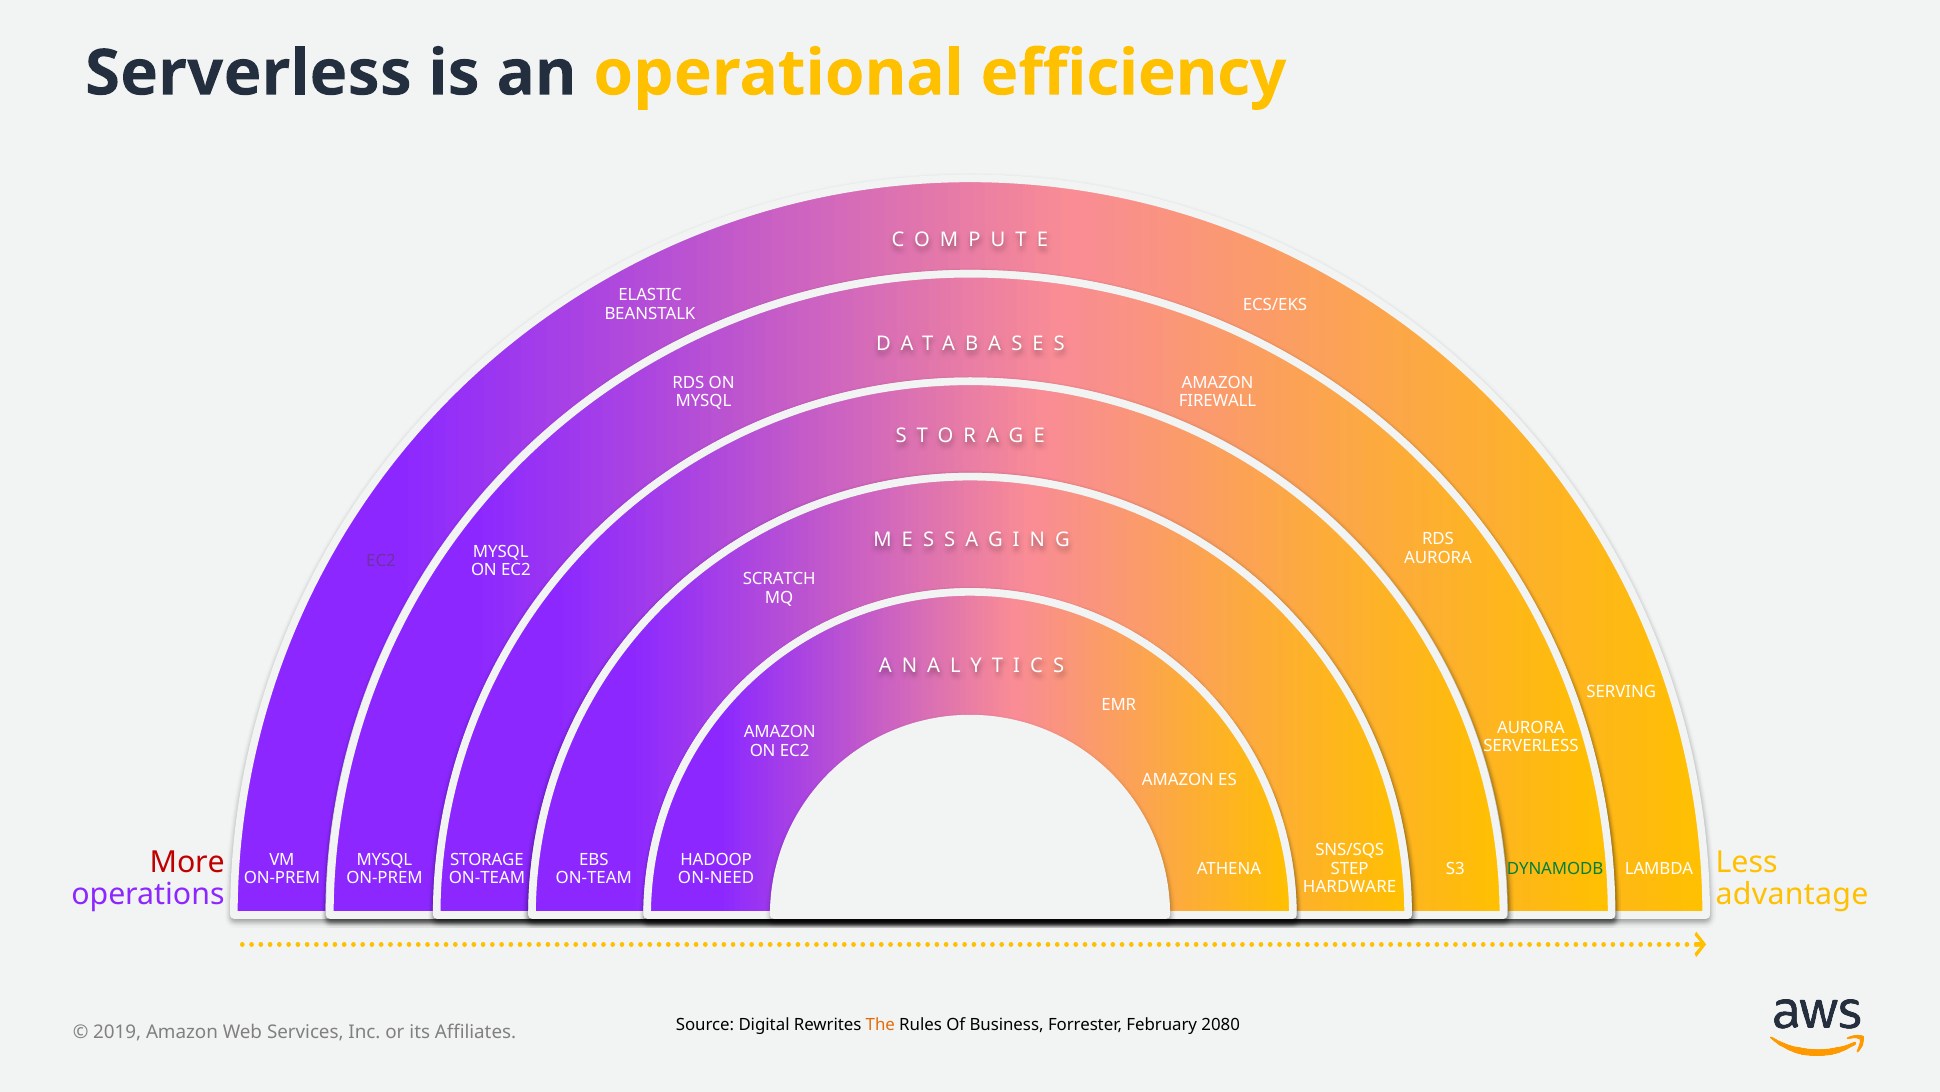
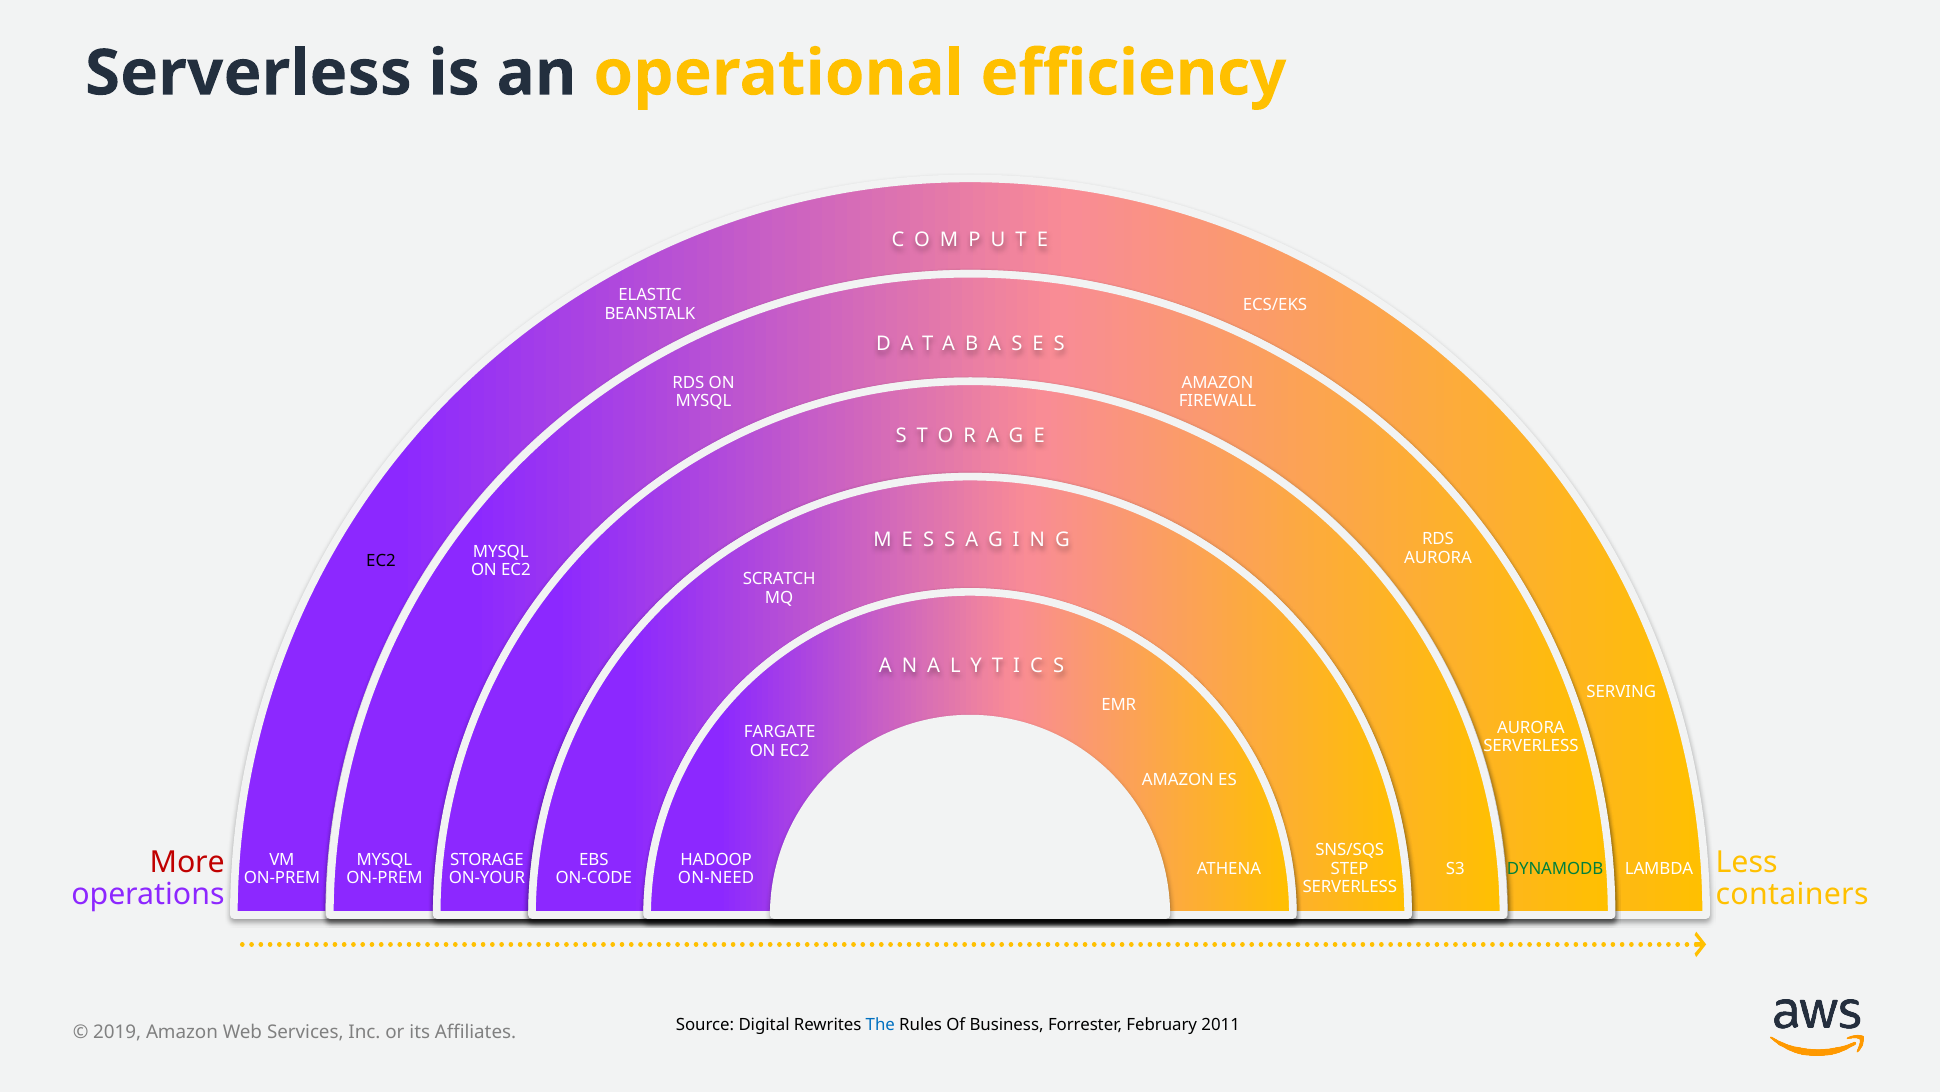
EC2 colour: purple -> black (381, 561)
AMAZON: AMAZON -> FARGATE (780, 732)
ON-TEAM: ON-TEAM -> ON-YOUR (487, 877)
ON-TEAM: ON-TEAM -> ON-CODE (594, 877)
HARDWARE: HARDWARE -> SERVERLESS (1350, 886)
advantage: advantage -> containers (1792, 894)
The colour: orange -> blue (880, 1024)
2080: 2080 -> 2011 (1221, 1024)
